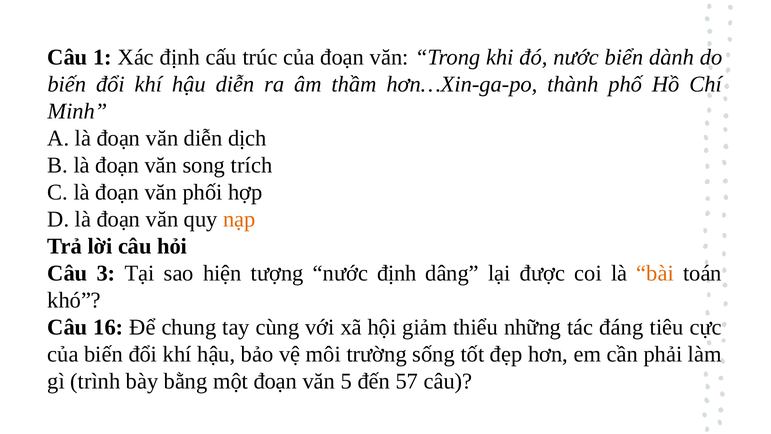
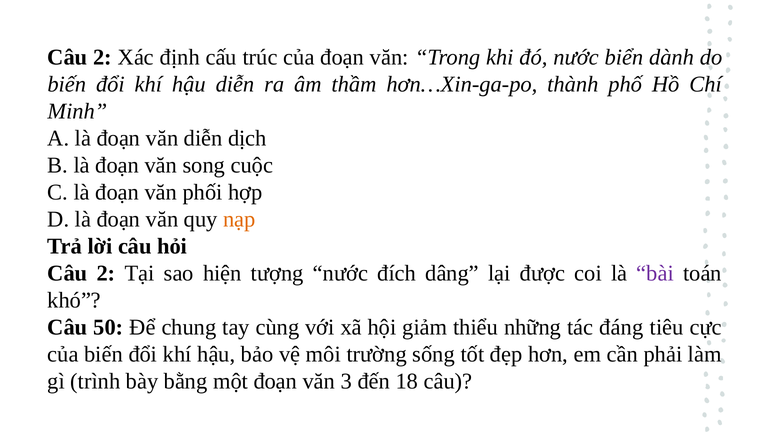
1: 1 -> 2 (103, 57)
trích: trích -> cuộc (252, 165)
3: 3 -> 2 (106, 273)
nước định: định -> đích (397, 273)
bài colour: orange -> purple (655, 273)
16: 16 -> 50 (108, 327)
5: 5 -> 3 (346, 381)
57: 57 -> 18 (407, 381)
